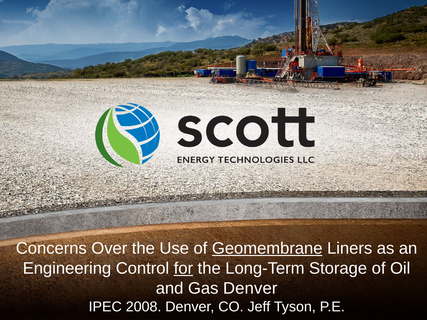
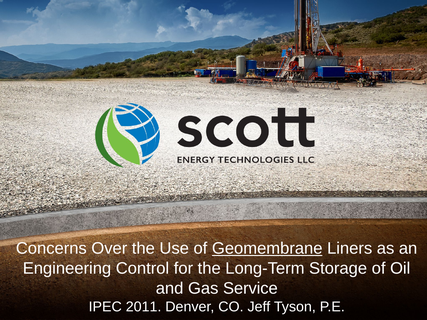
for underline: present -> none (183, 269)
Gas Denver: Denver -> Service (250, 289)
2008: 2008 -> 2011 (144, 307)
